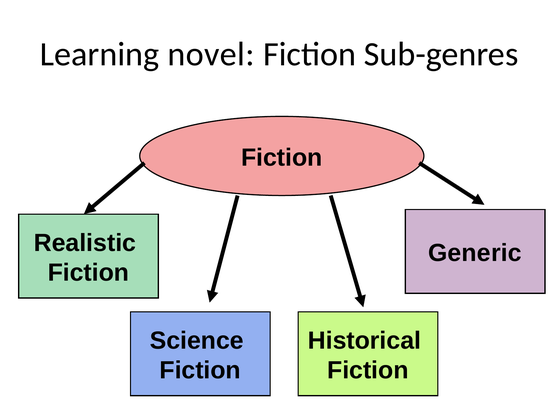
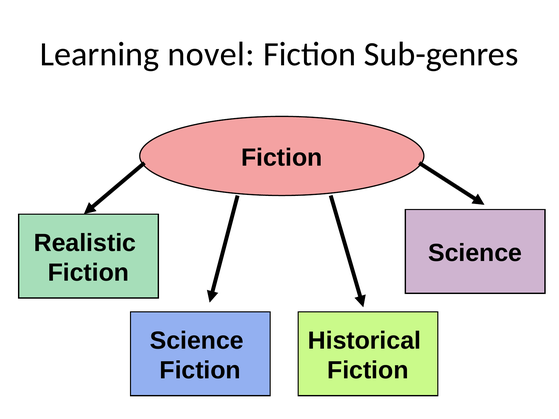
Generic: Generic -> Science (475, 253)
